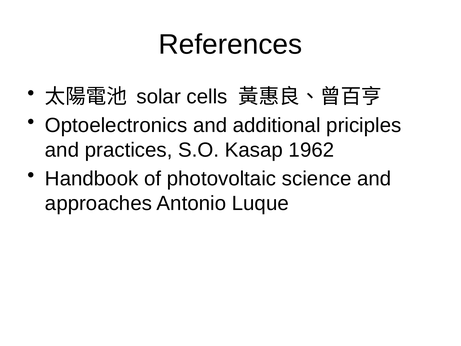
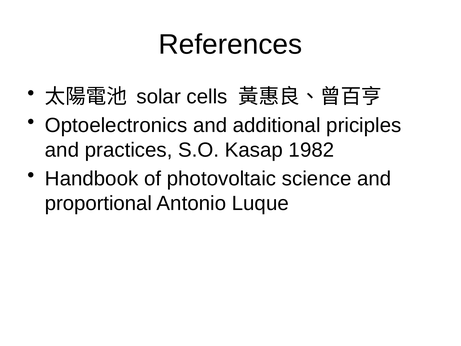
1962: 1962 -> 1982 (311, 150)
approaches: approaches -> proportional (99, 203)
